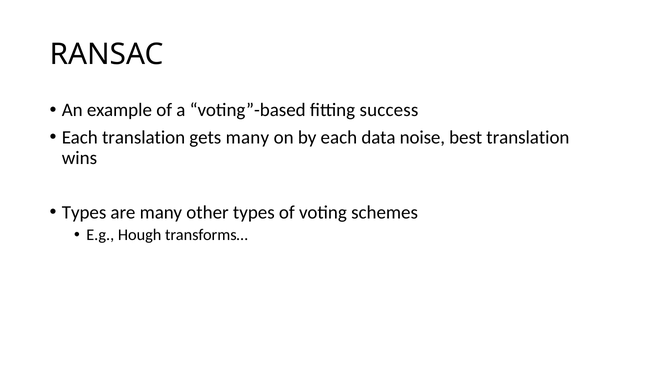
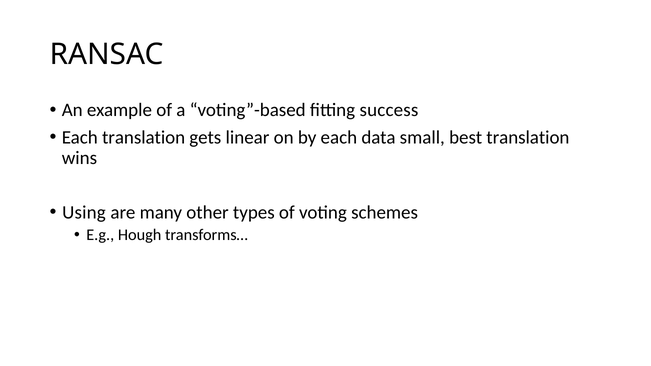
gets many: many -> linear (248, 137)
noise: noise -> small (422, 137)
Types: Types -> Using (84, 212)
